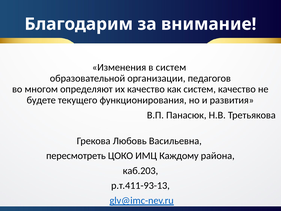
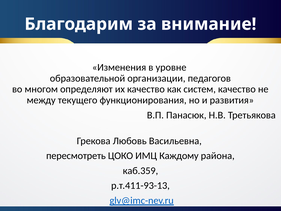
в систем: систем -> уровне (171, 67)
будете: будете -> между (41, 100)
каб.203: каб.203 -> каб.359 (140, 170)
